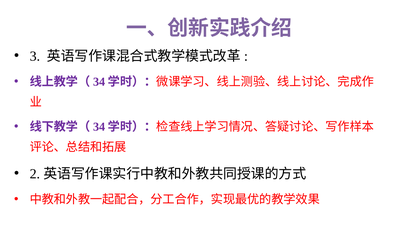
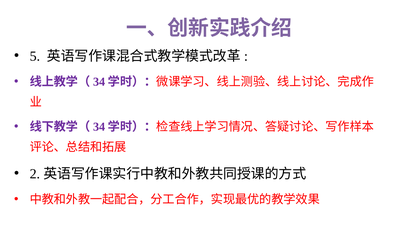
3: 3 -> 5 (35, 56)
